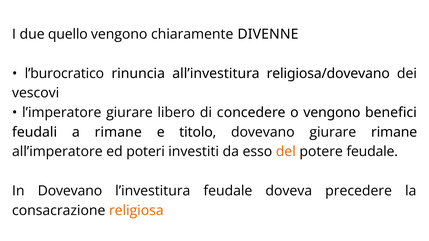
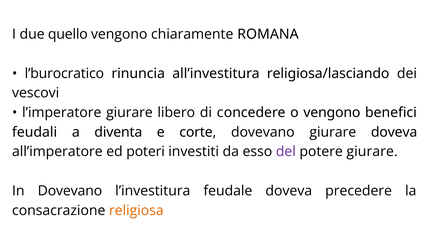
DIVENNE: DIVENNE -> ROMANA (268, 34)
religiosa/dovevano: religiosa/dovevano -> religiosa/lasciando (328, 73)
a rimane: rimane -> diventa (118, 132)
titolo: titolo -> corte (196, 132)
giurare rimane: rimane -> doveva (394, 132)
del colour: orange -> purple (286, 152)
potere feudale: feudale -> giurare (372, 152)
